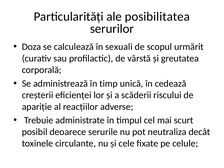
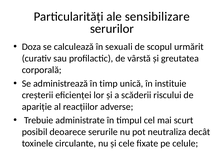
posibilitatea: posibilitatea -> sensibilizare (157, 17)
cedează: cedează -> instituie (171, 84)
